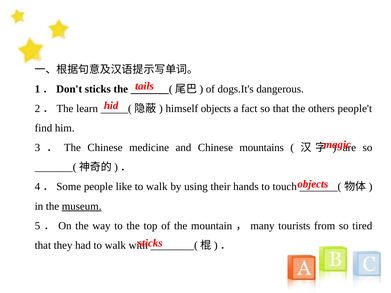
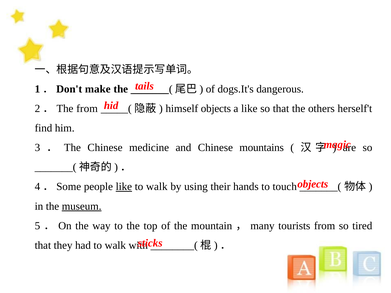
1．Don't sticks: sticks -> make (98, 89)
The learn: learn -> from (87, 109)
a fact: fact -> like (249, 109)
people't: people't -> herself't (355, 109)
like underline: none -> present (124, 187)
